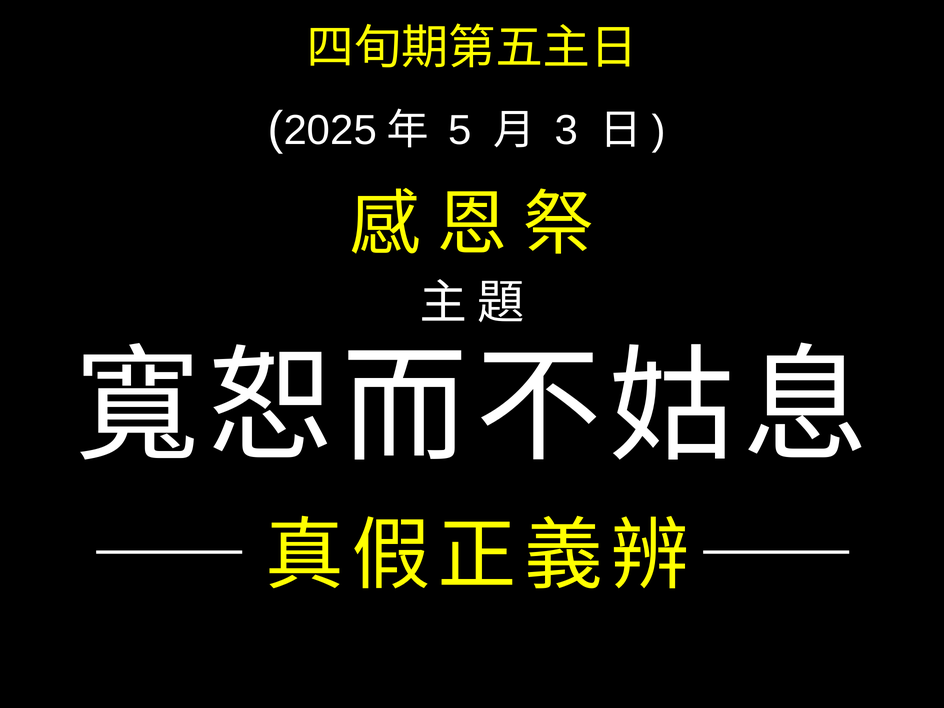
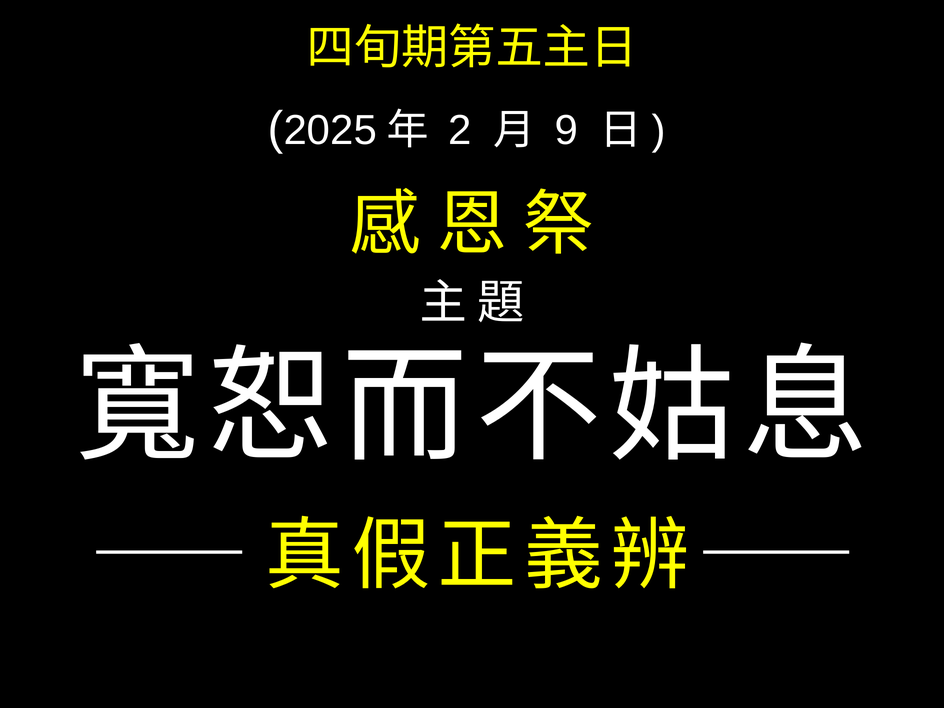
5: 5 -> 2 (460, 130)
3: 3 -> 9 (566, 130)
